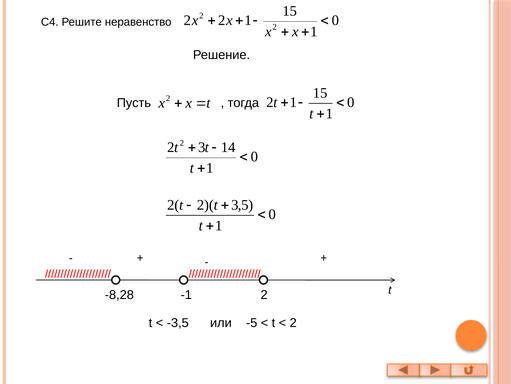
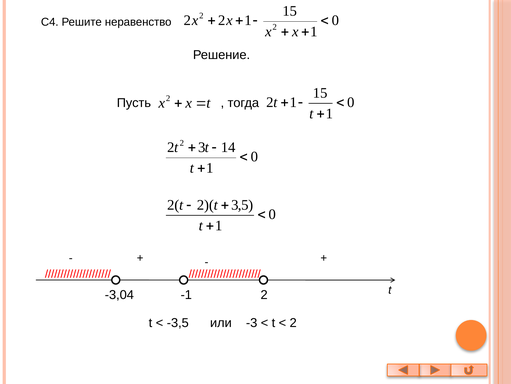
-8,28: -8,28 -> -3,04 (119, 294)
-5: -5 -> -3 (252, 322)
